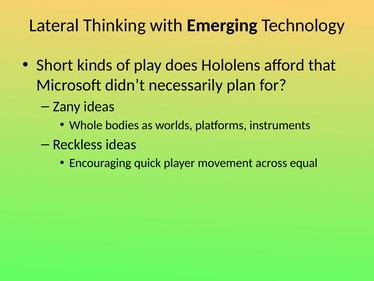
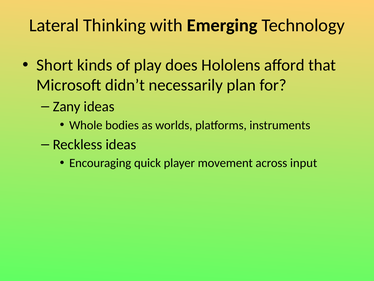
equal: equal -> input (304, 163)
